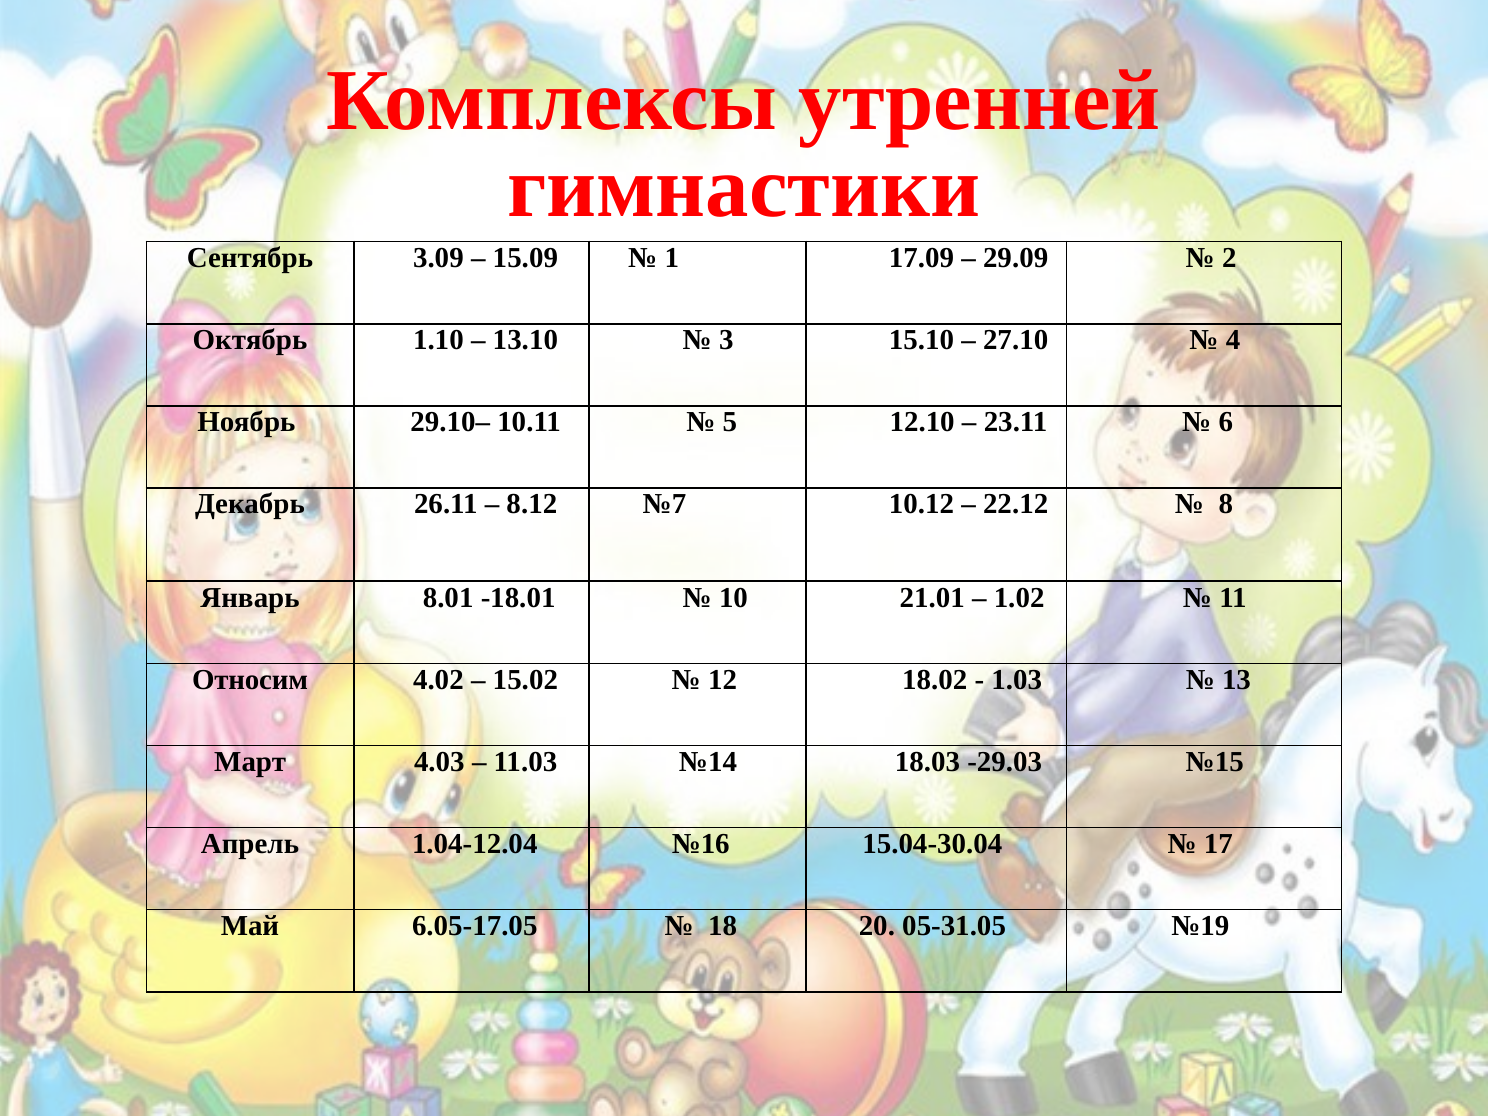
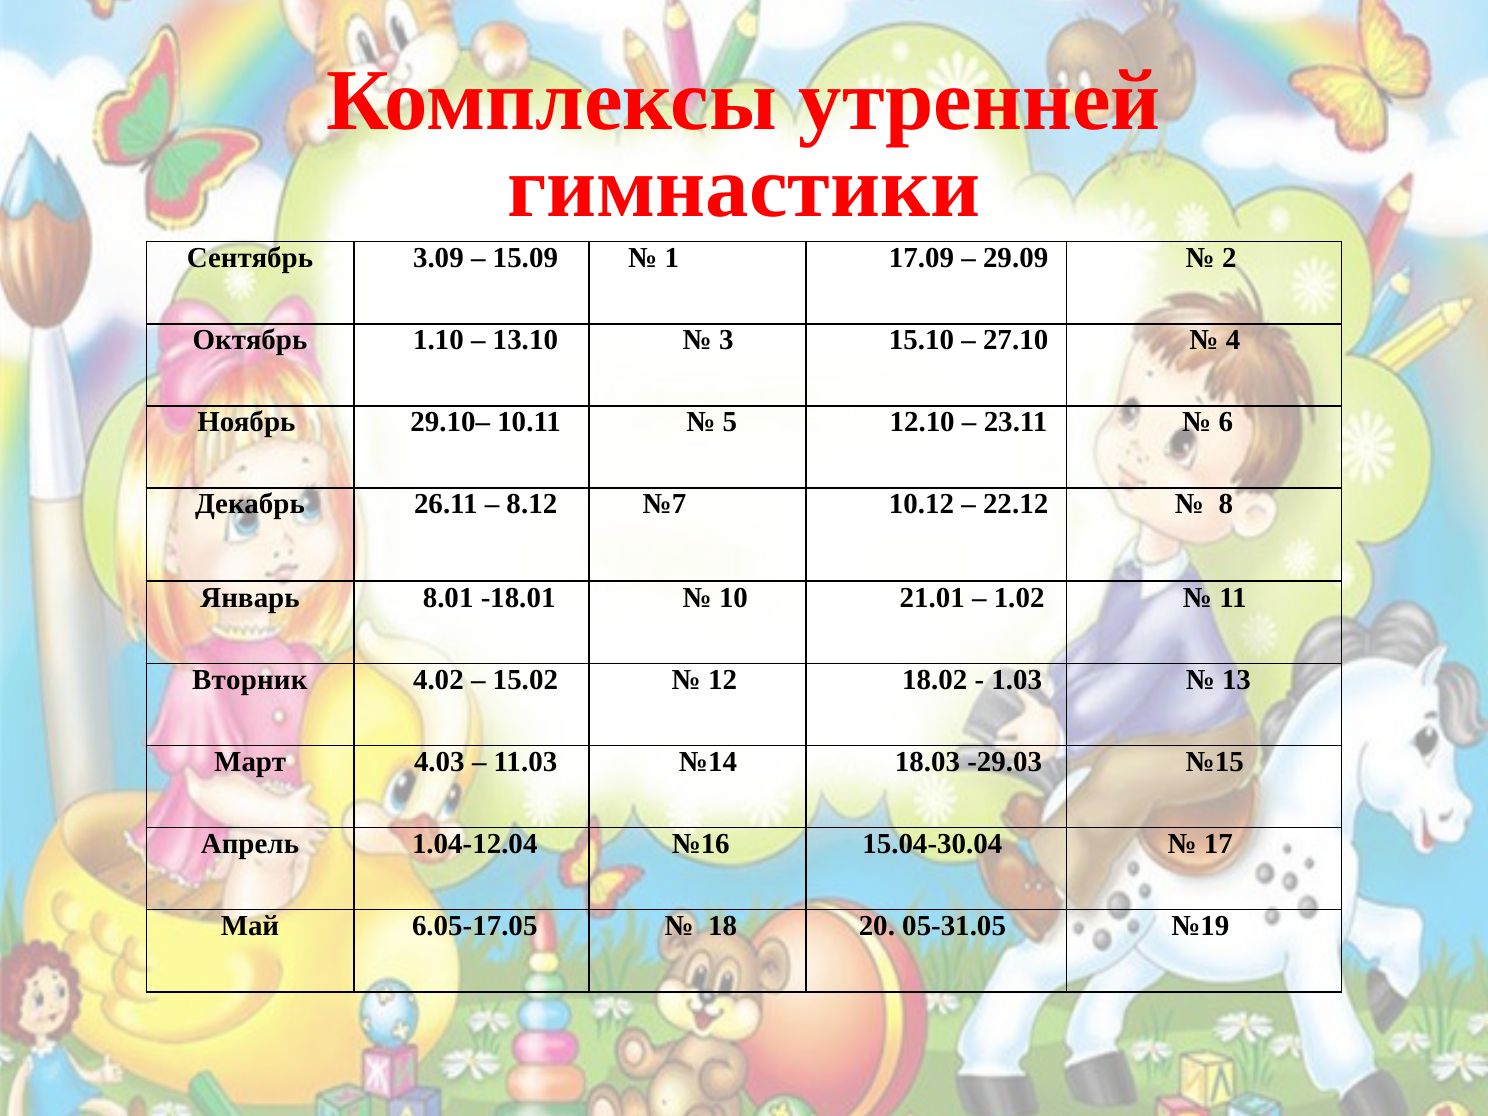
Относим: Относим -> Вторник (250, 680)
